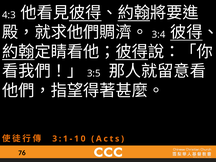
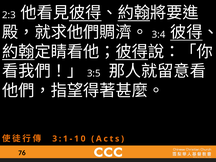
4:3: 4:3 -> 2:3 (9, 15)
